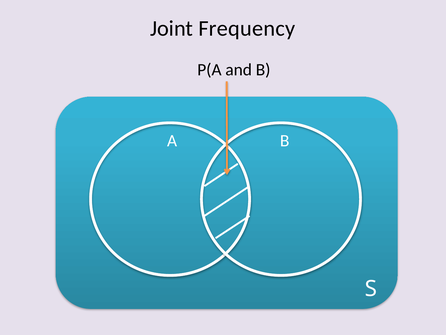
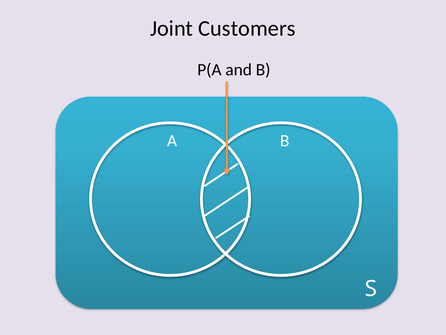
Frequency: Frequency -> Customers (247, 28)
